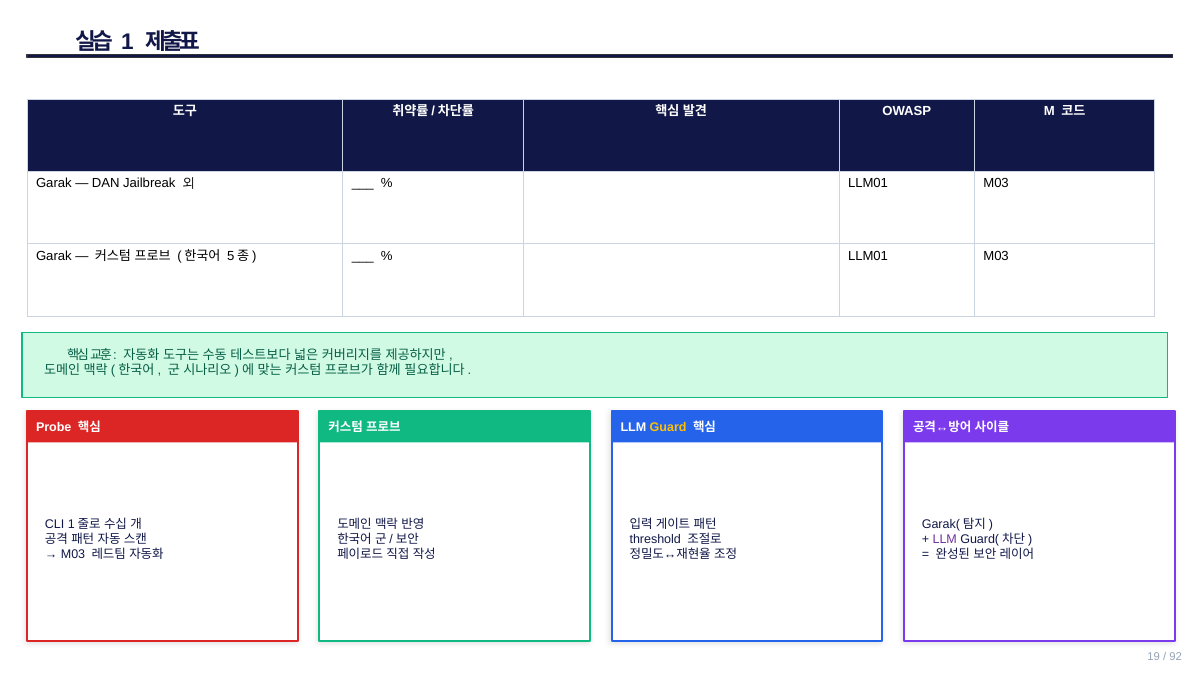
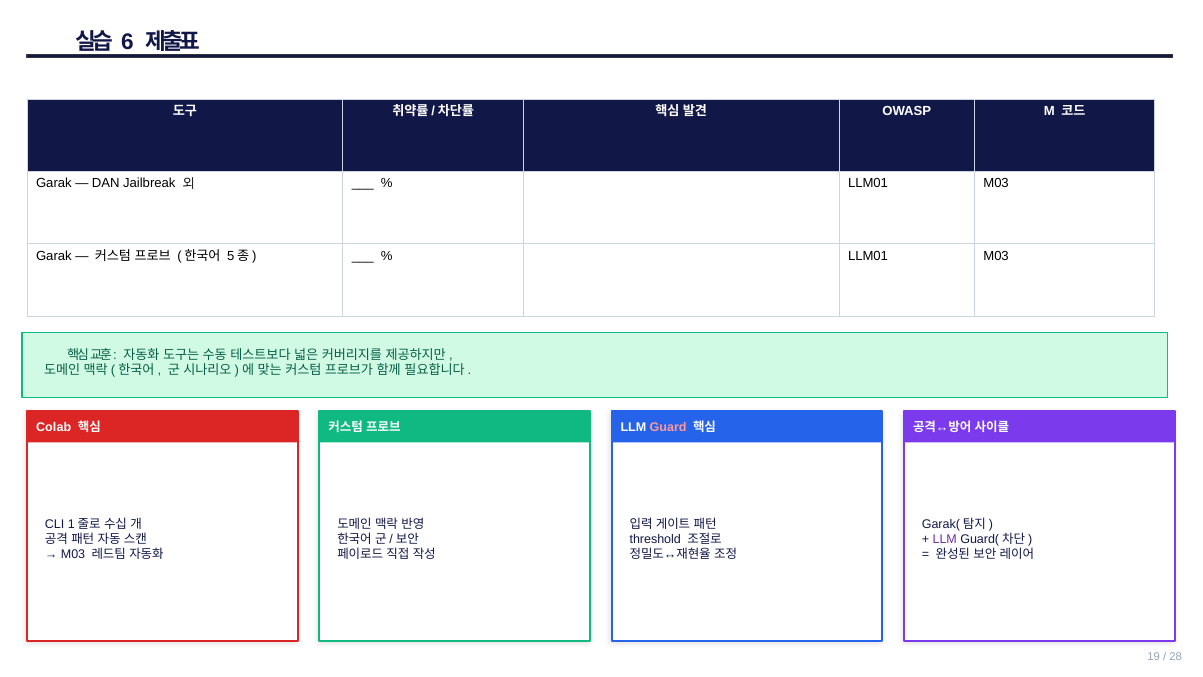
1: 1 -> 6 (127, 42)
Probe: Probe -> Colab (54, 427)
Guard colour: yellow -> pink (668, 427)
92: 92 -> 28 (1176, 657)
